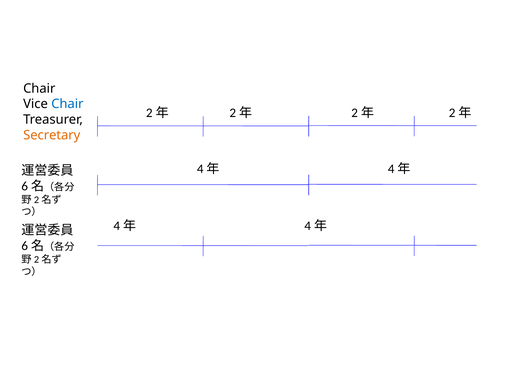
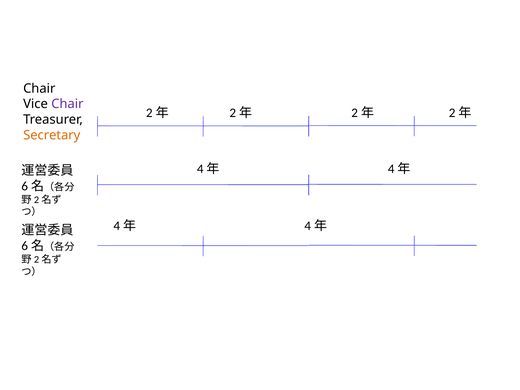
Chair colour: blue -> purple (67, 104)
